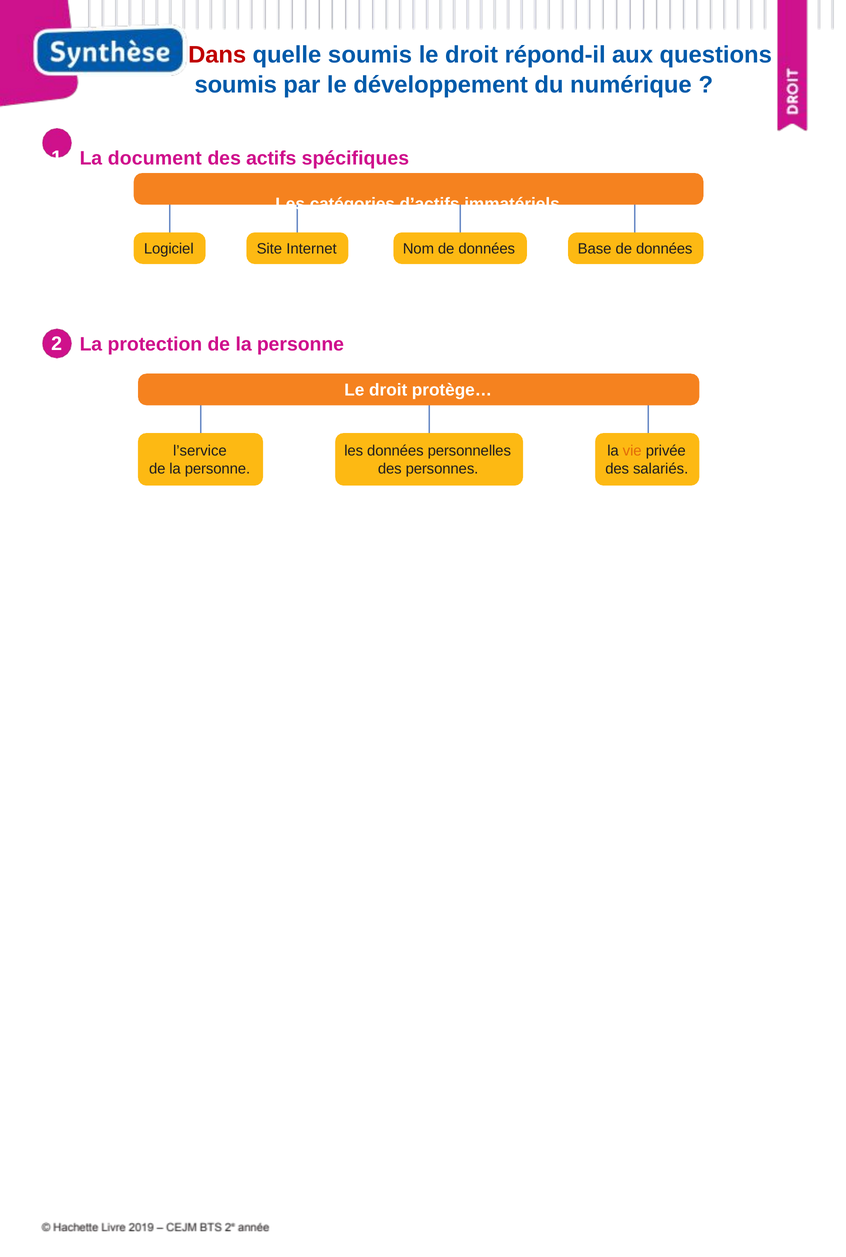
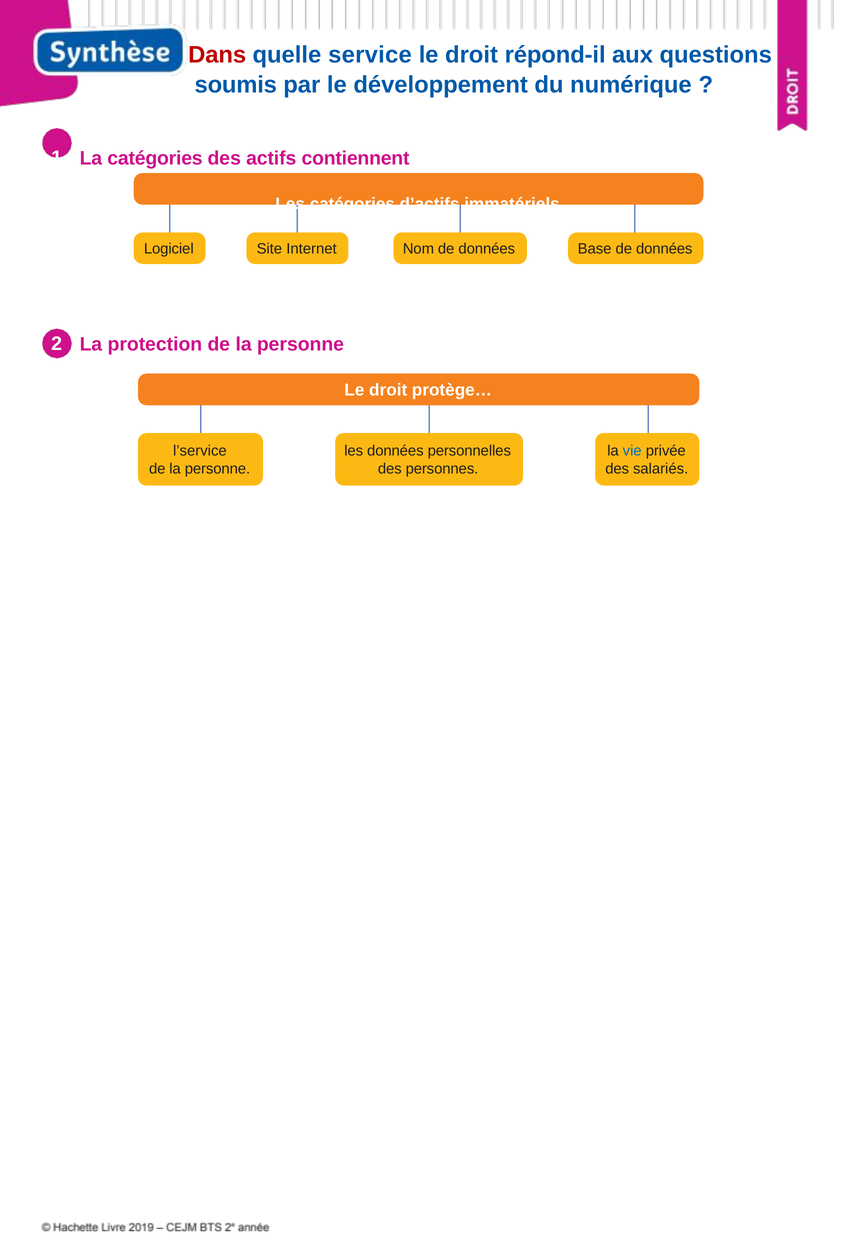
quelle soumis: soumis -> service (370, 55)
La document: document -> catégories (155, 158)
spécifiques: spécifiques -> contiennent (356, 158)
vie colour: orange -> blue (632, 451)
